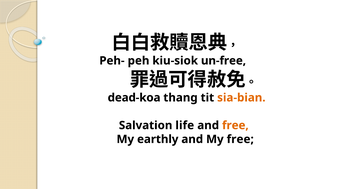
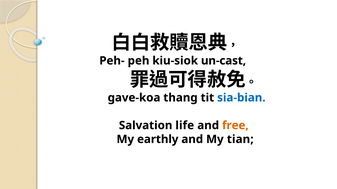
un-free: un-free -> un-cast (224, 61)
dead-koa: dead-koa -> gave-koa (134, 98)
sia-bian colour: orange -> blue (241, 98)
My free: free -> tian (240, 140)
